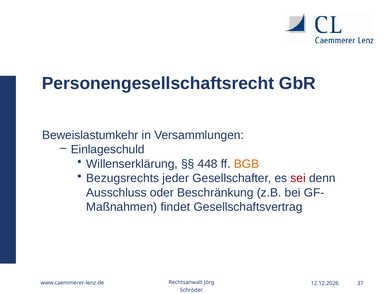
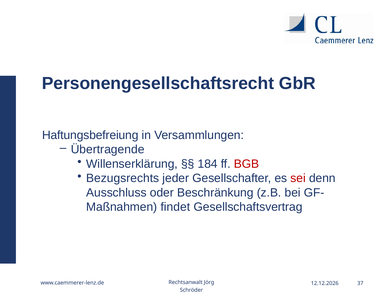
Beweislastumkehr: Beweislastumkehr -> Haftungsbefreiung (90, 135)
Einlageschuld: Einlageschuld -> Übertragende (108, 150)
448: 448 -> 184 (208, 164)
BGB colour: orange -> red (247, 164)
